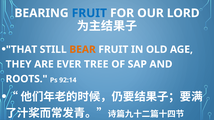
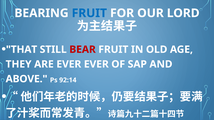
BEAR colour: orange -> red (83, 50)
EVER TREE: TREE -> EVER (96, 64)
ROOTS: ROOTS -> ABOVE (27, 79)
